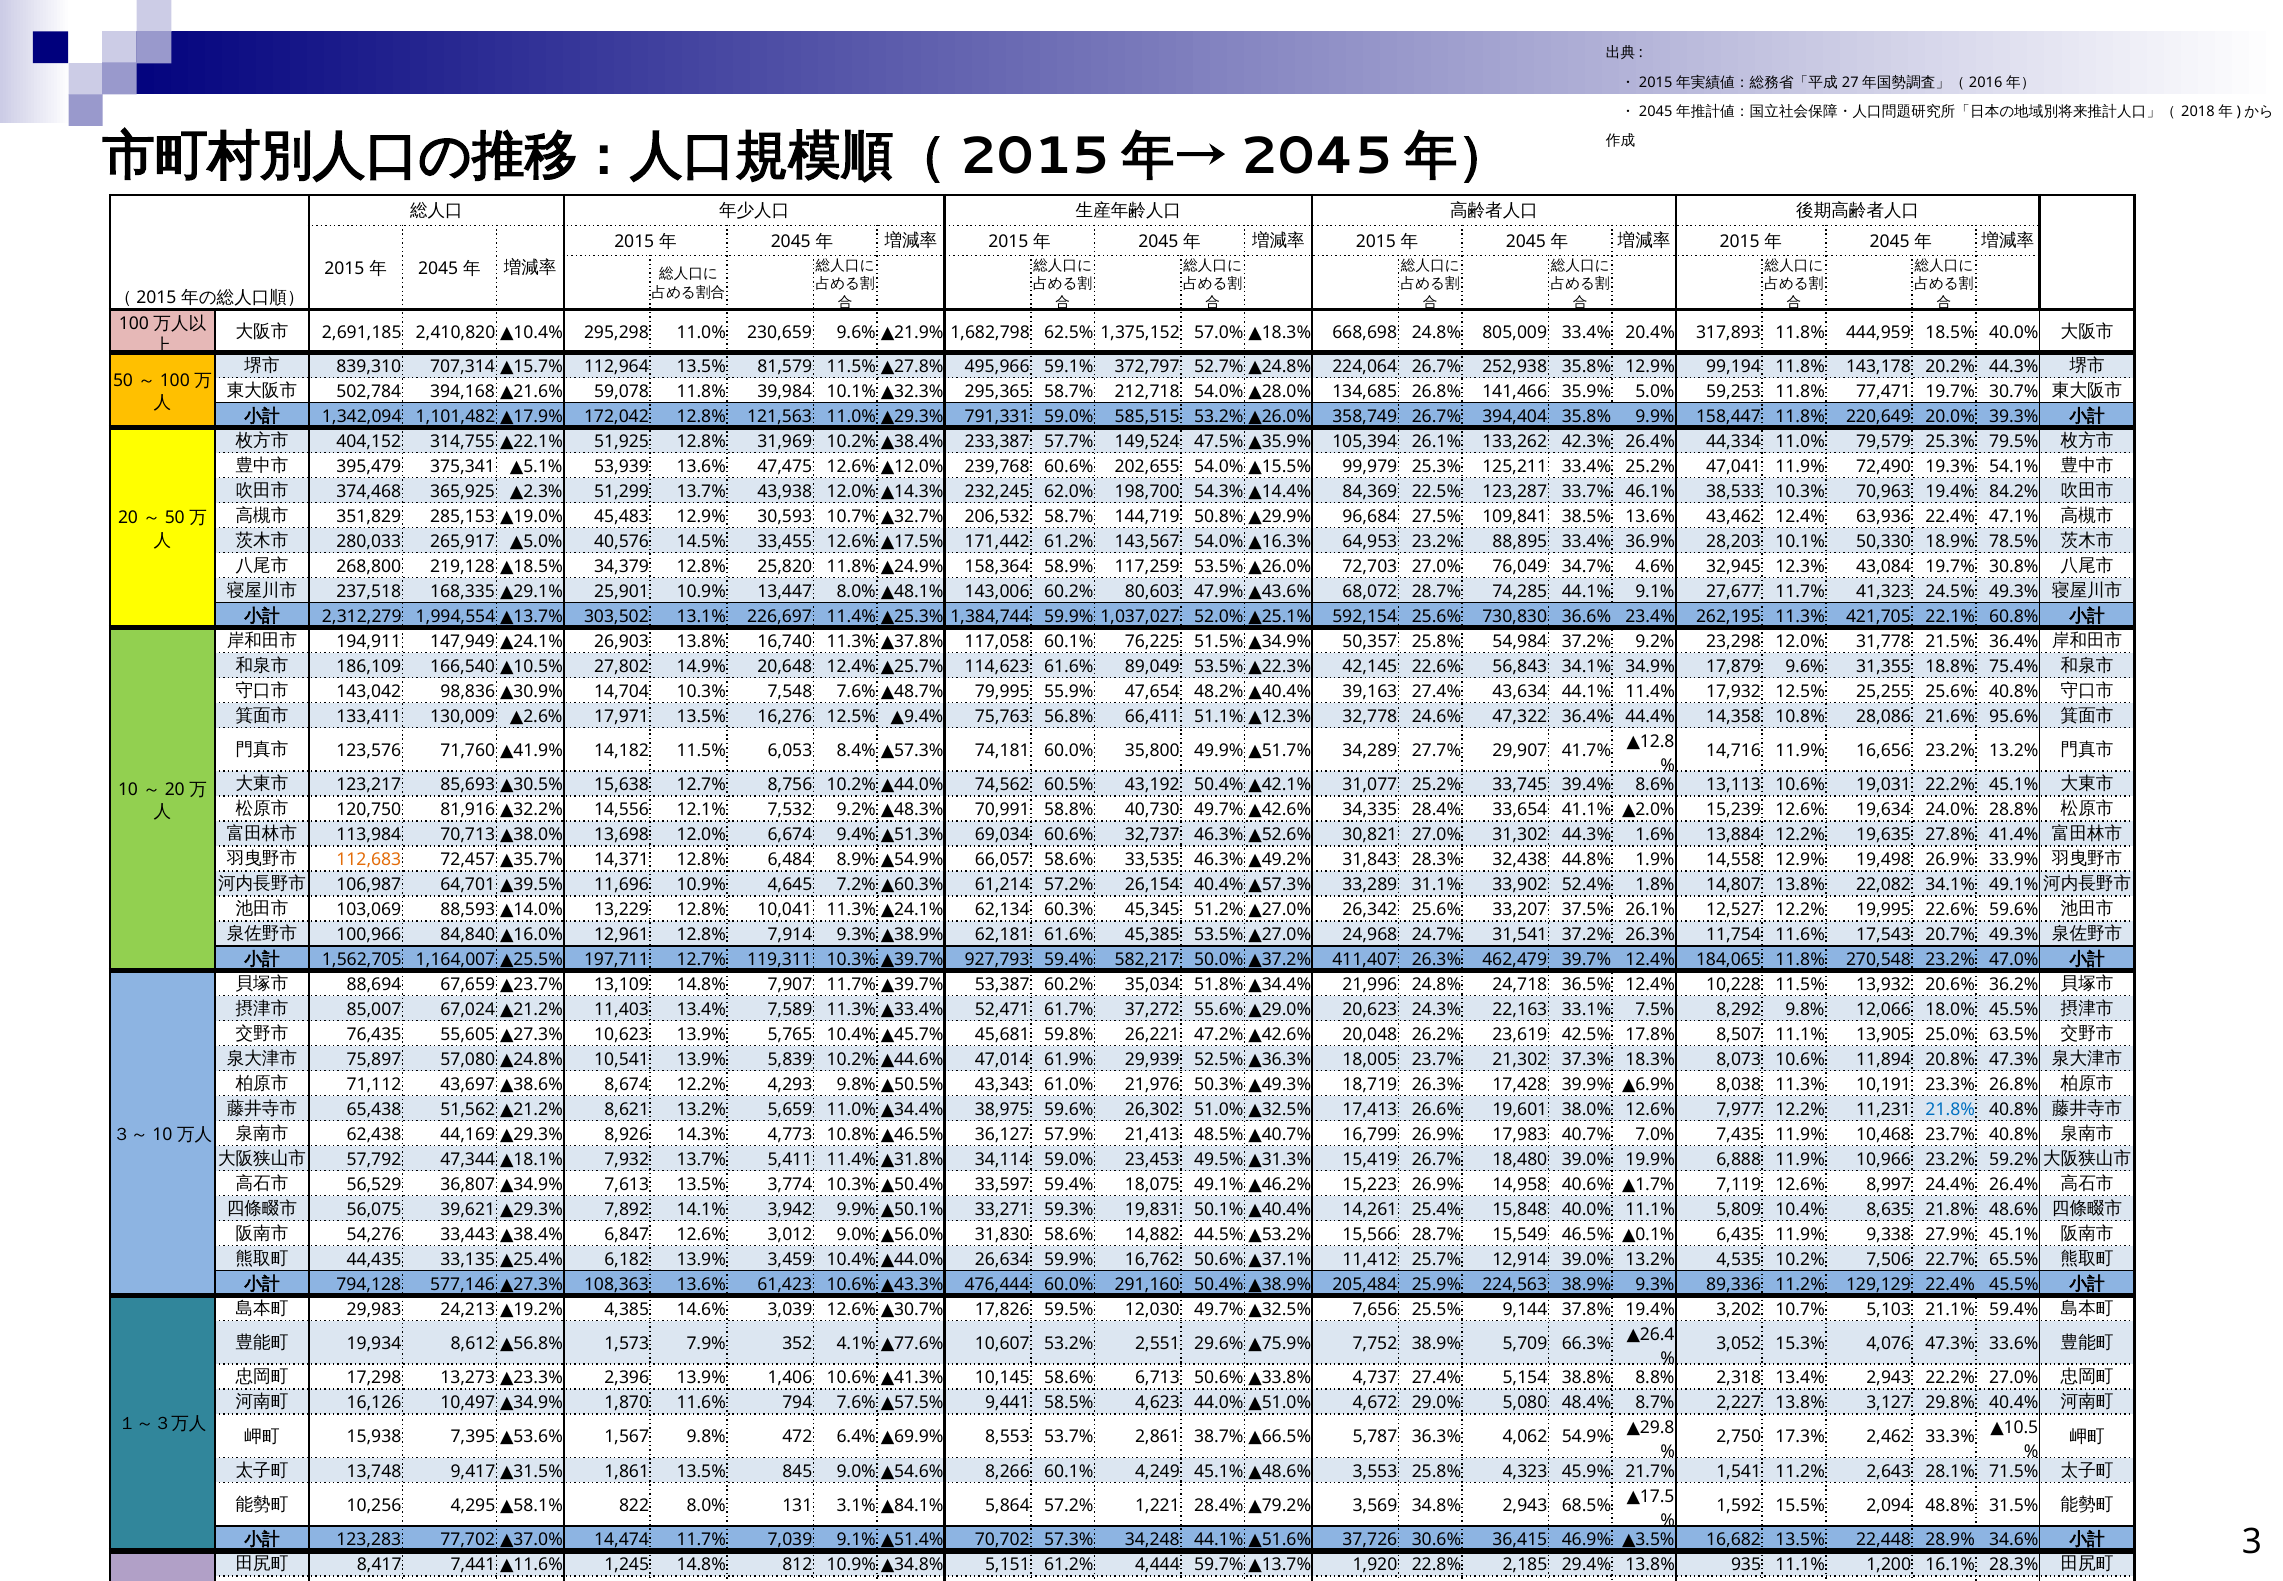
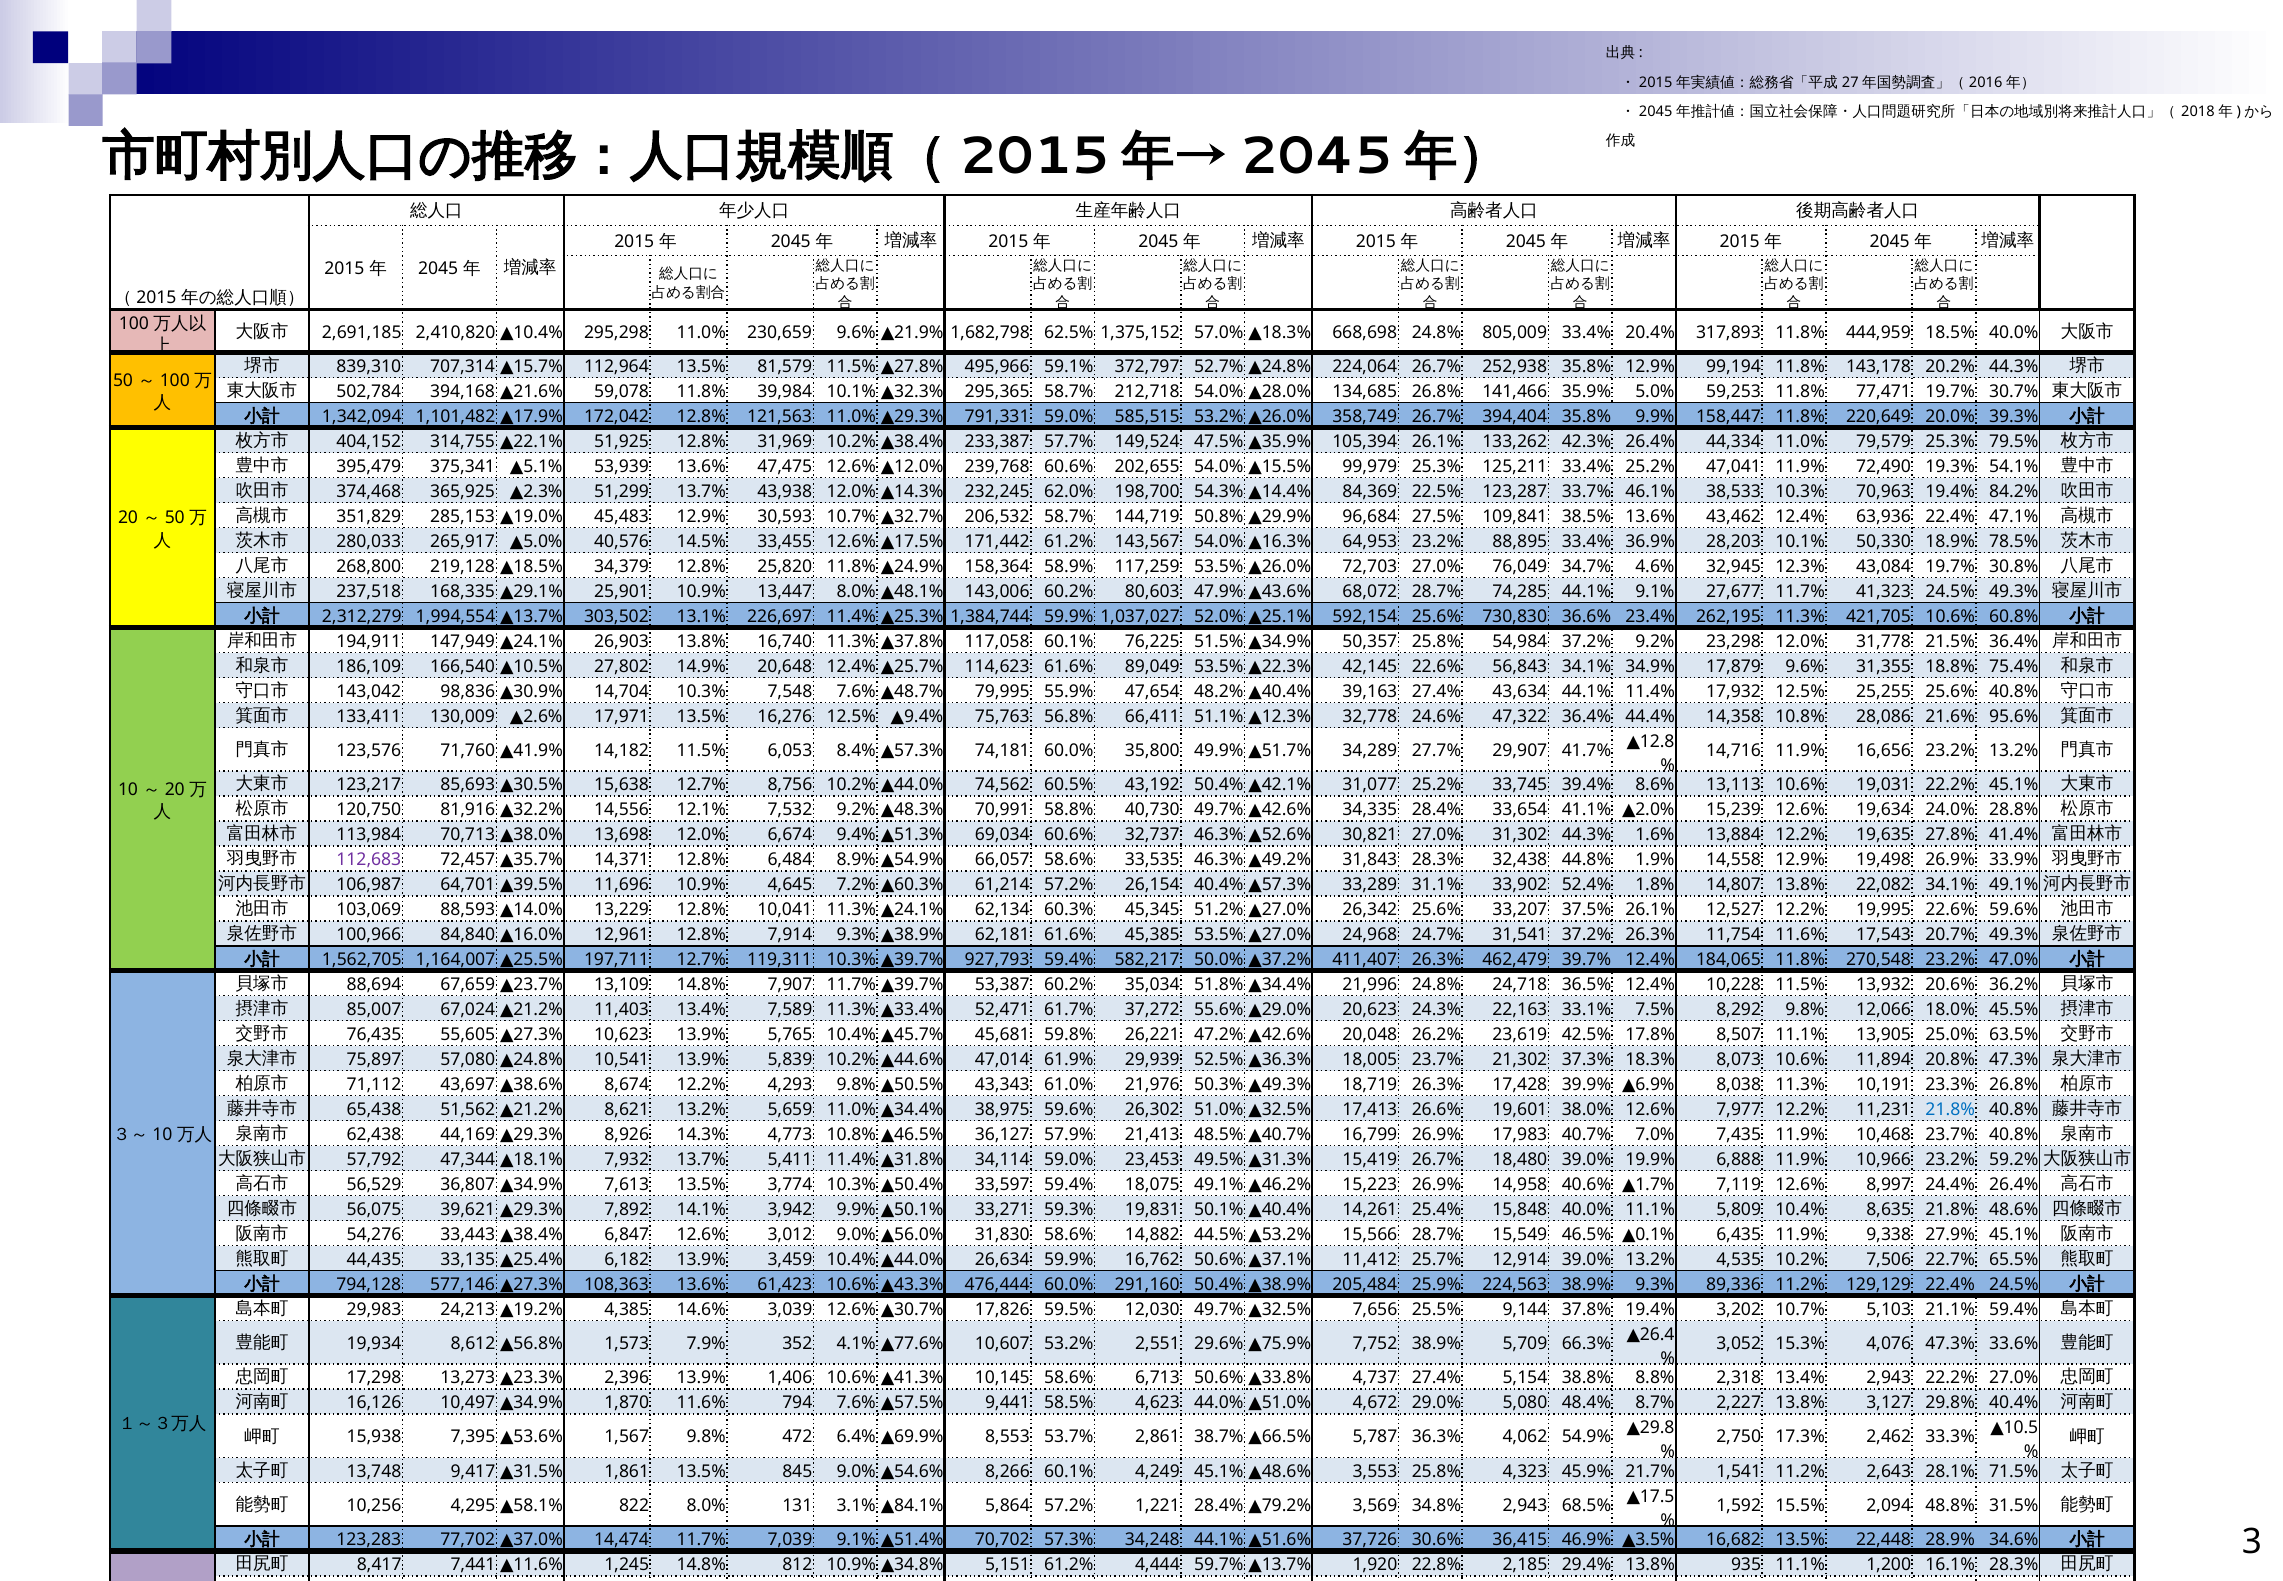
421,705 22.1%: 22.1% -> 10.6% (1950, 616)
112,683 colour: orange -> purple (369, 860)
22.4% 45.5%: 45.5% -> 24.5% (2014, 1284)
